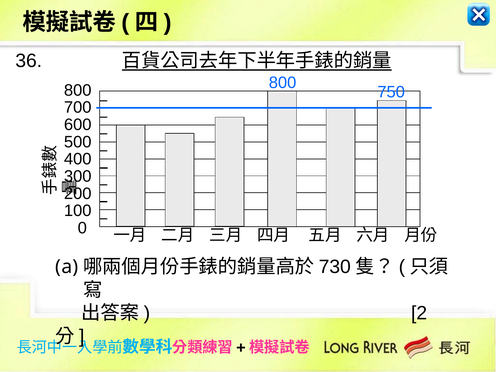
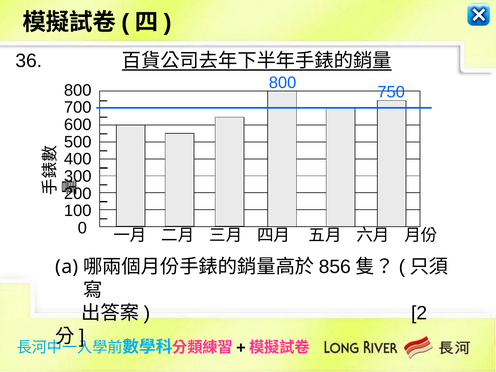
730: 730 -> 856 (335, 267)
